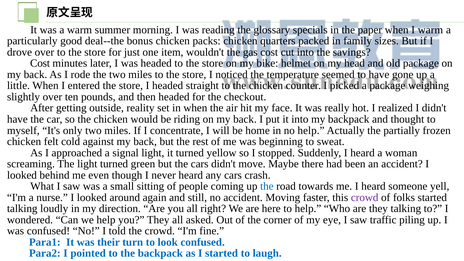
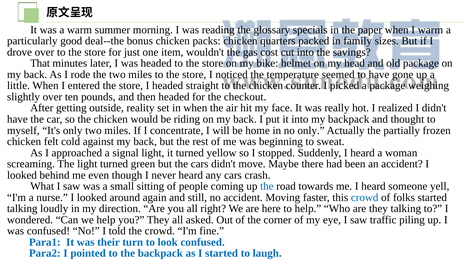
Cost: Cost -> That (40, 63)
no help: help -> only (311, 130)
crowd colour: purple -> blue (365, 197)
